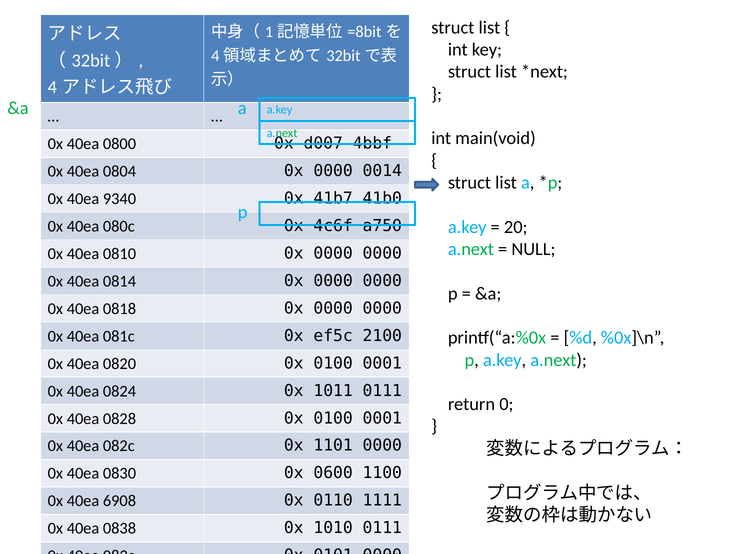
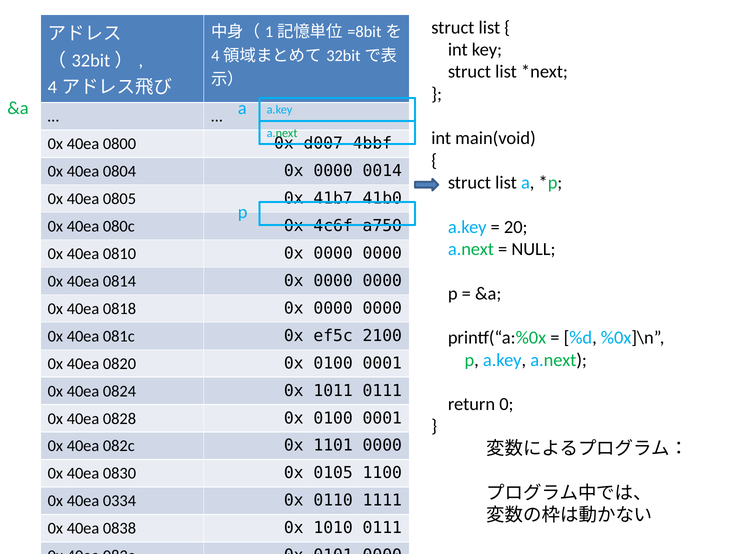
9340: 9340 -> 0805 (119, 199)
0600: 0600 -> 0105 (333, 473)
6908: 6908 -> 0334 (119, 501)
